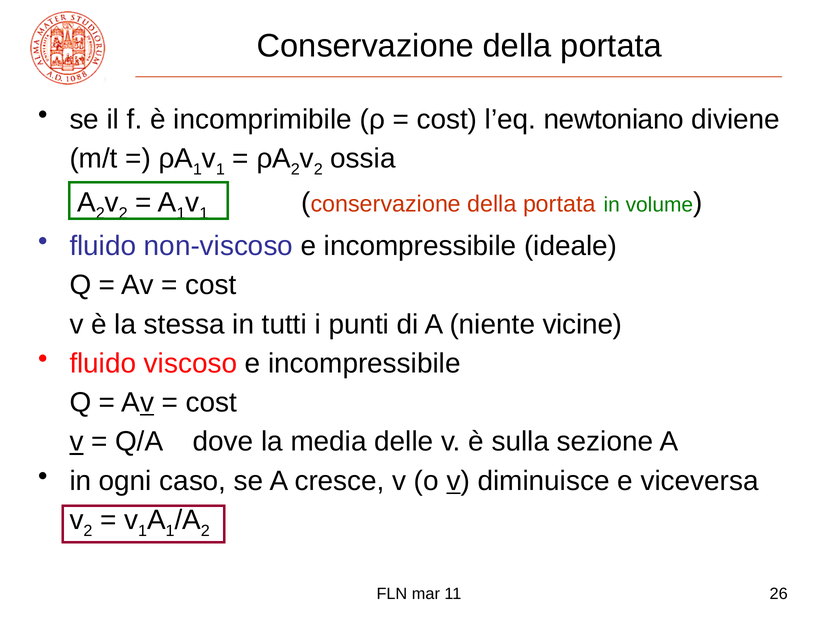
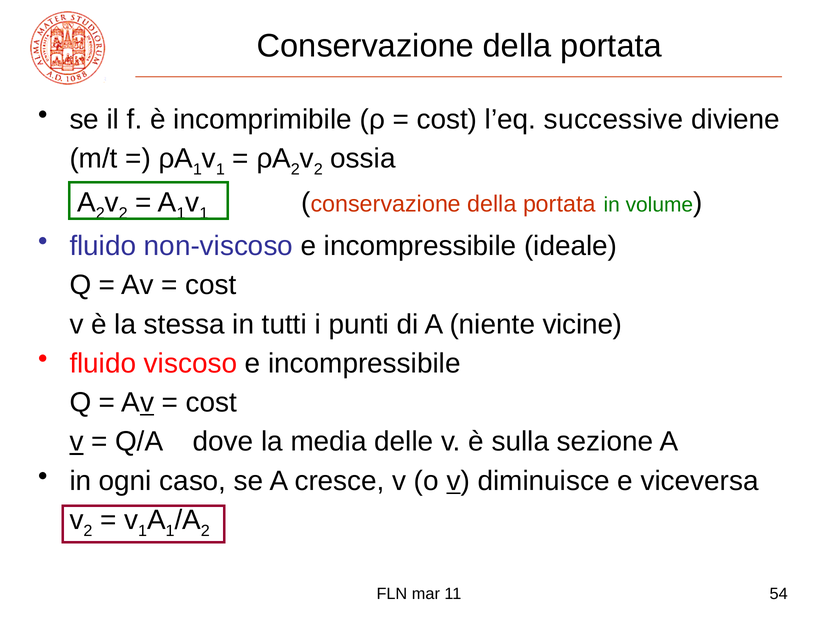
newtoniano: newtoniano -> successive (614, 119)
26: 26 -> 54 (779, 593)
